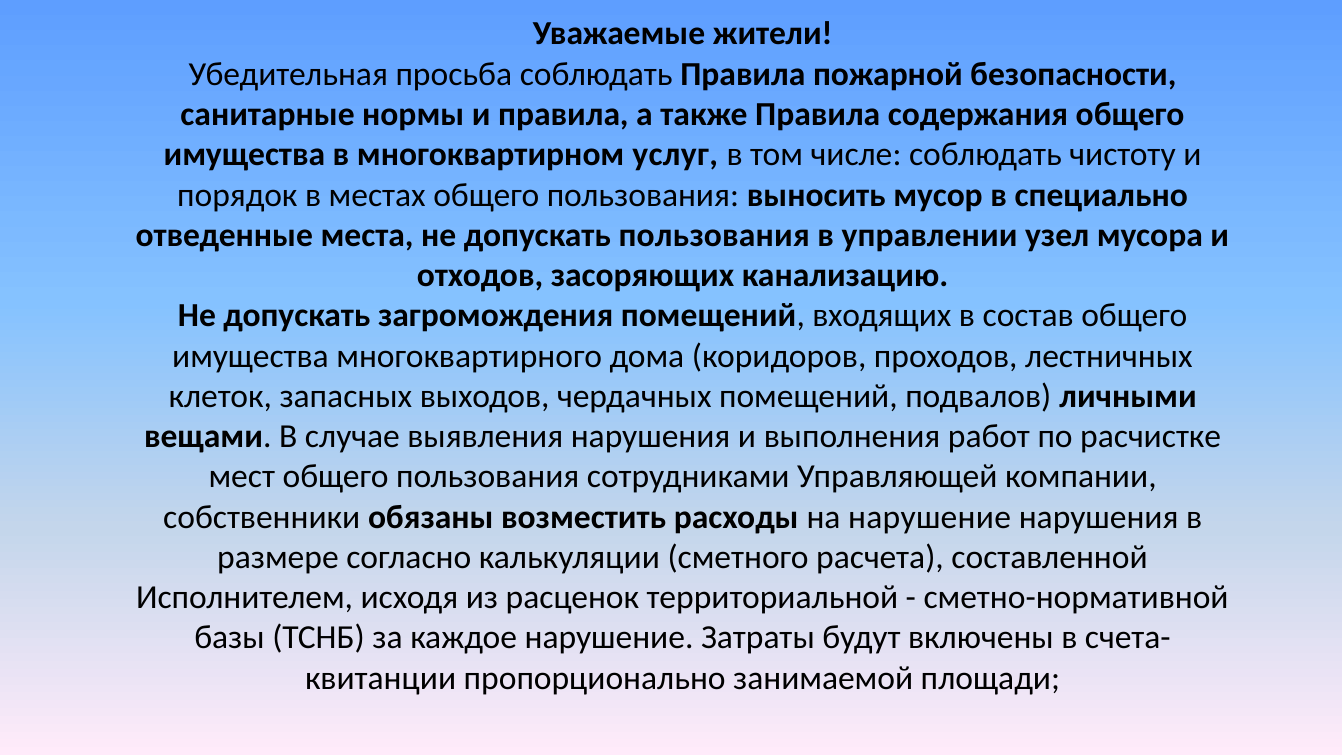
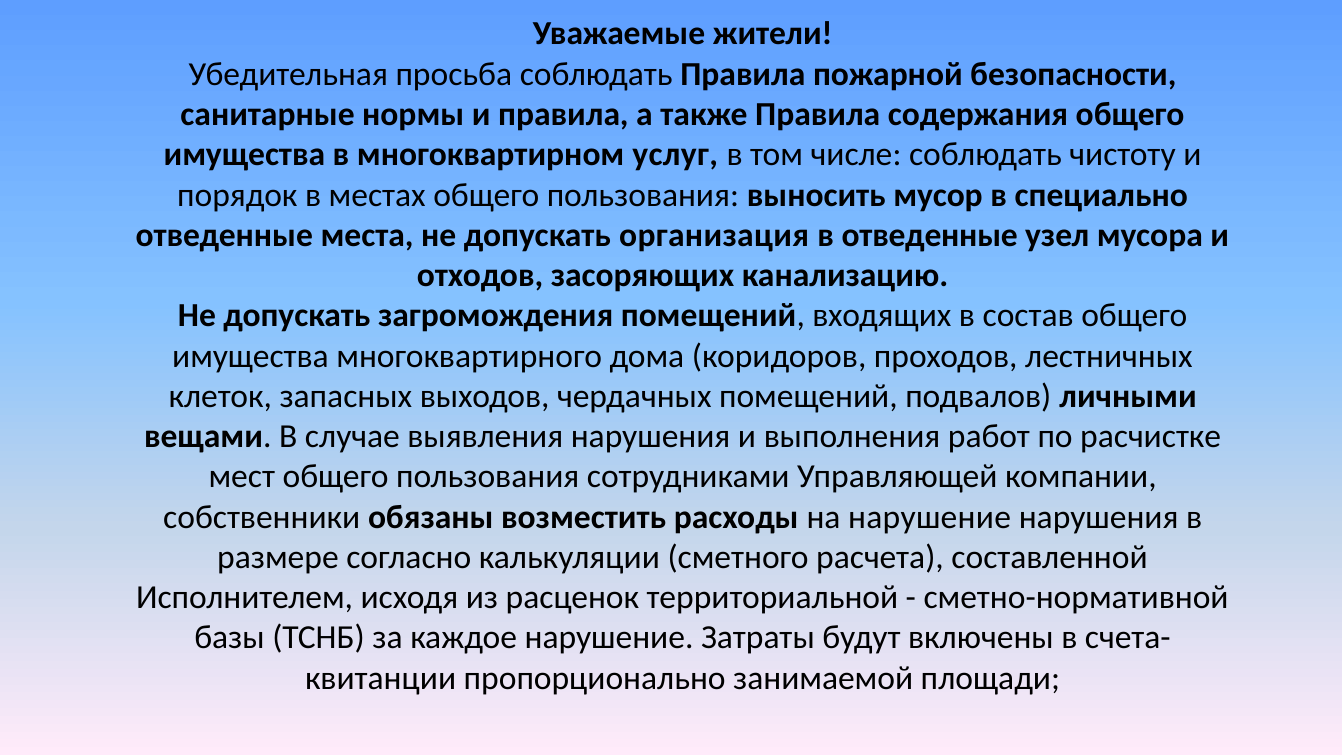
допускать пользования: пользования -> организация (714, 235)
в управлении: управлении -> отведенные (930, 235)
